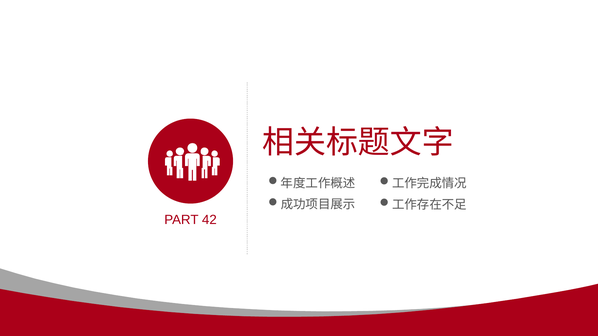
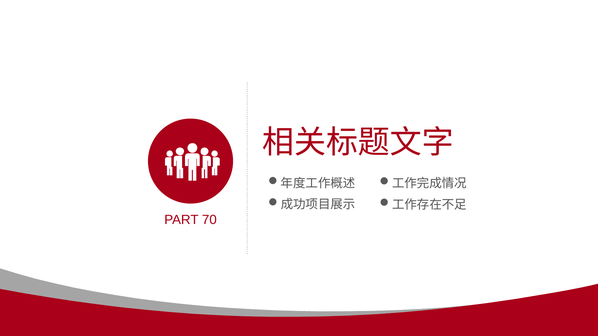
42: 42 -> 70 (209, 220)
